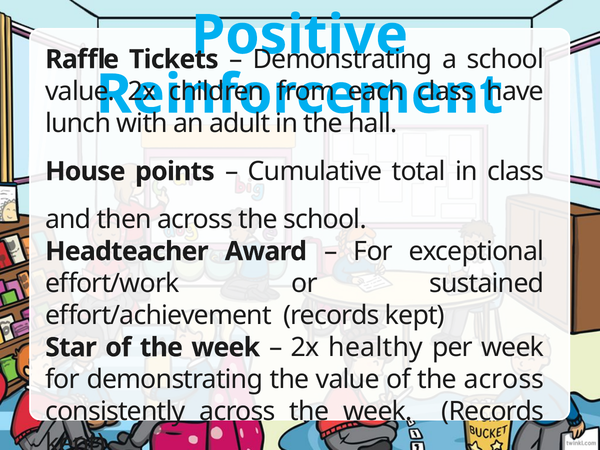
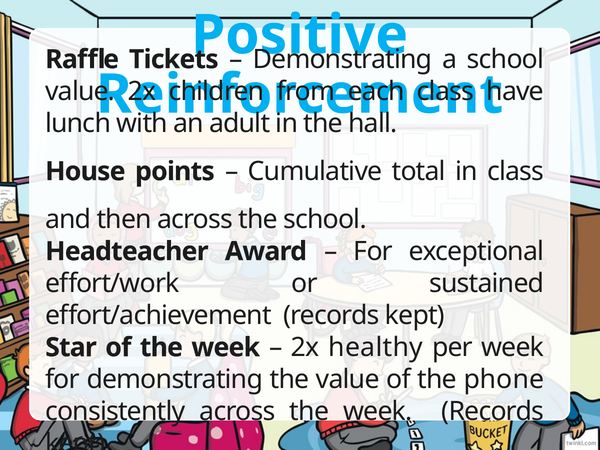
the across: across -> phone (504, 379)
